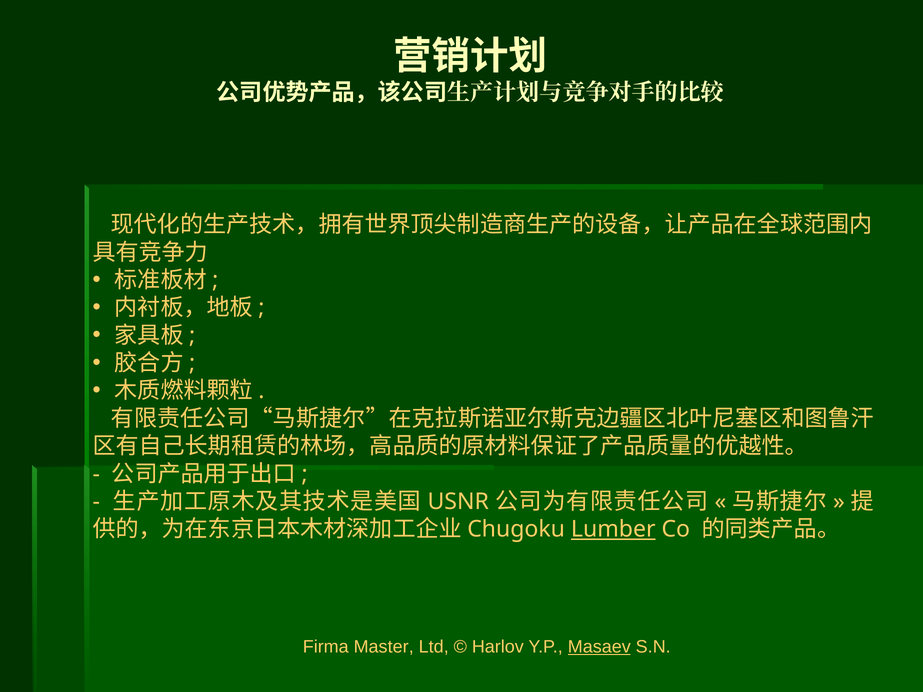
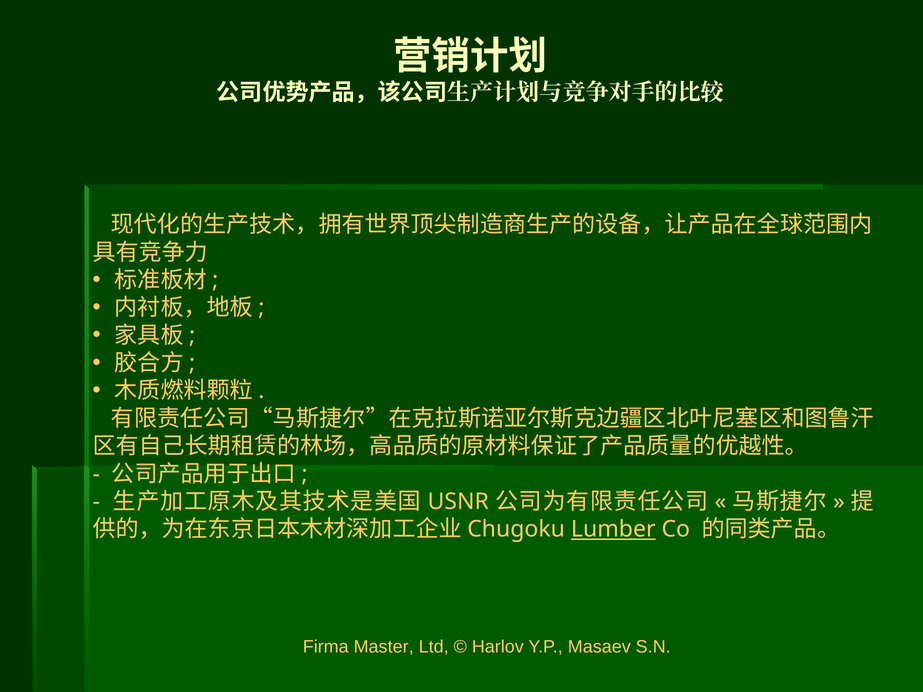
Masaev underline: present -> none (599, 647)
